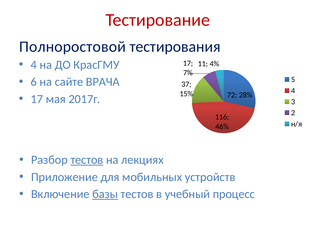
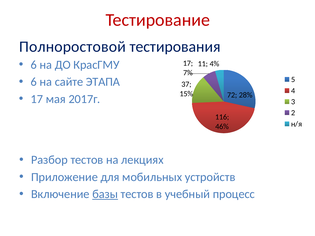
4: 4 -> 6 (34, 65)
ВРАЧА: ВРАЧА -> ЭТАПА (103, 82)
тестов underline: present -> none (87, 160)
